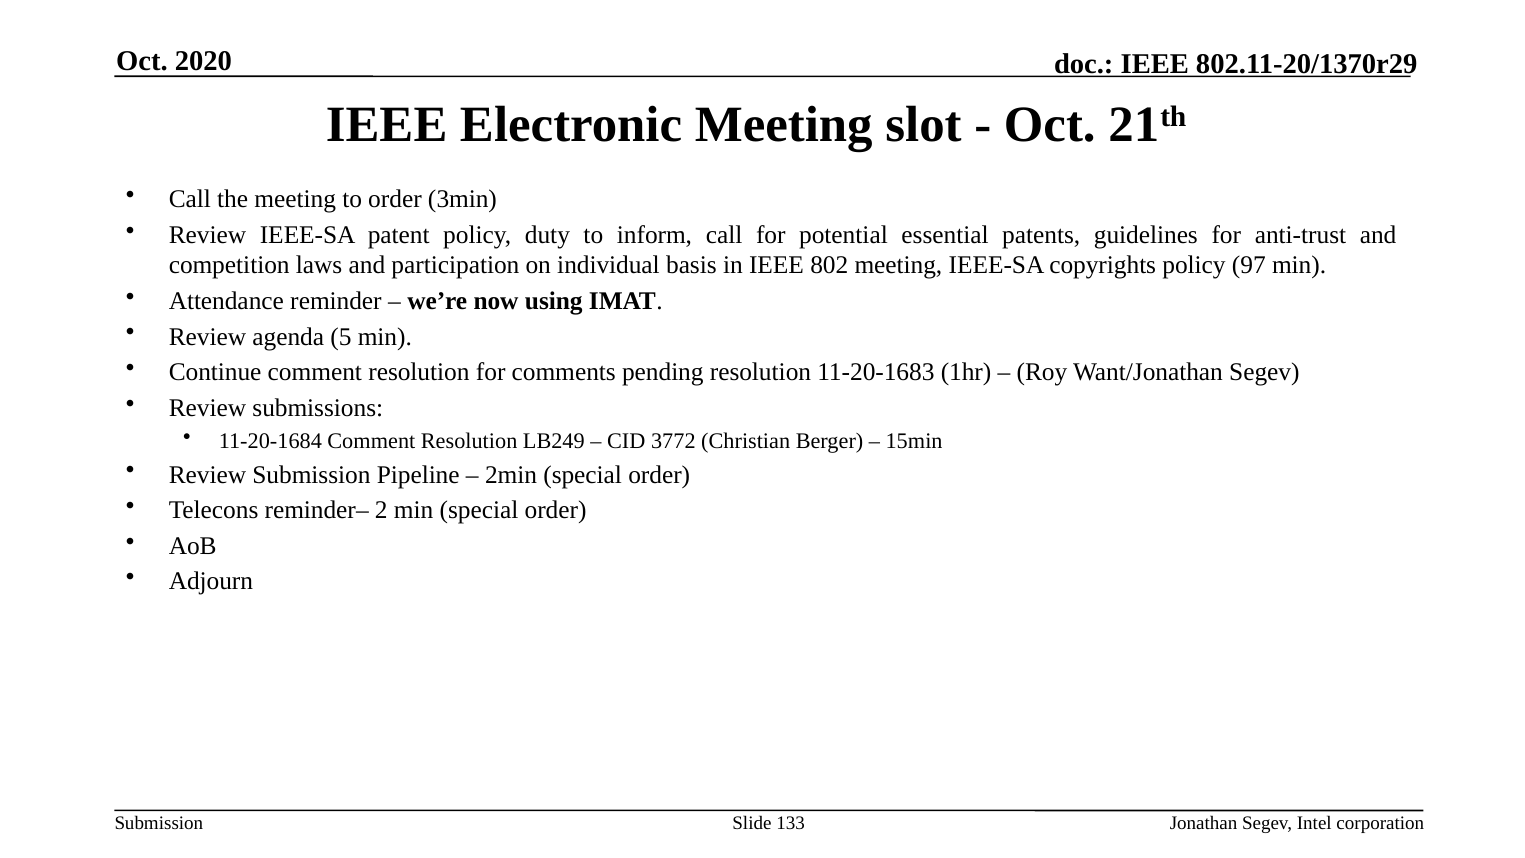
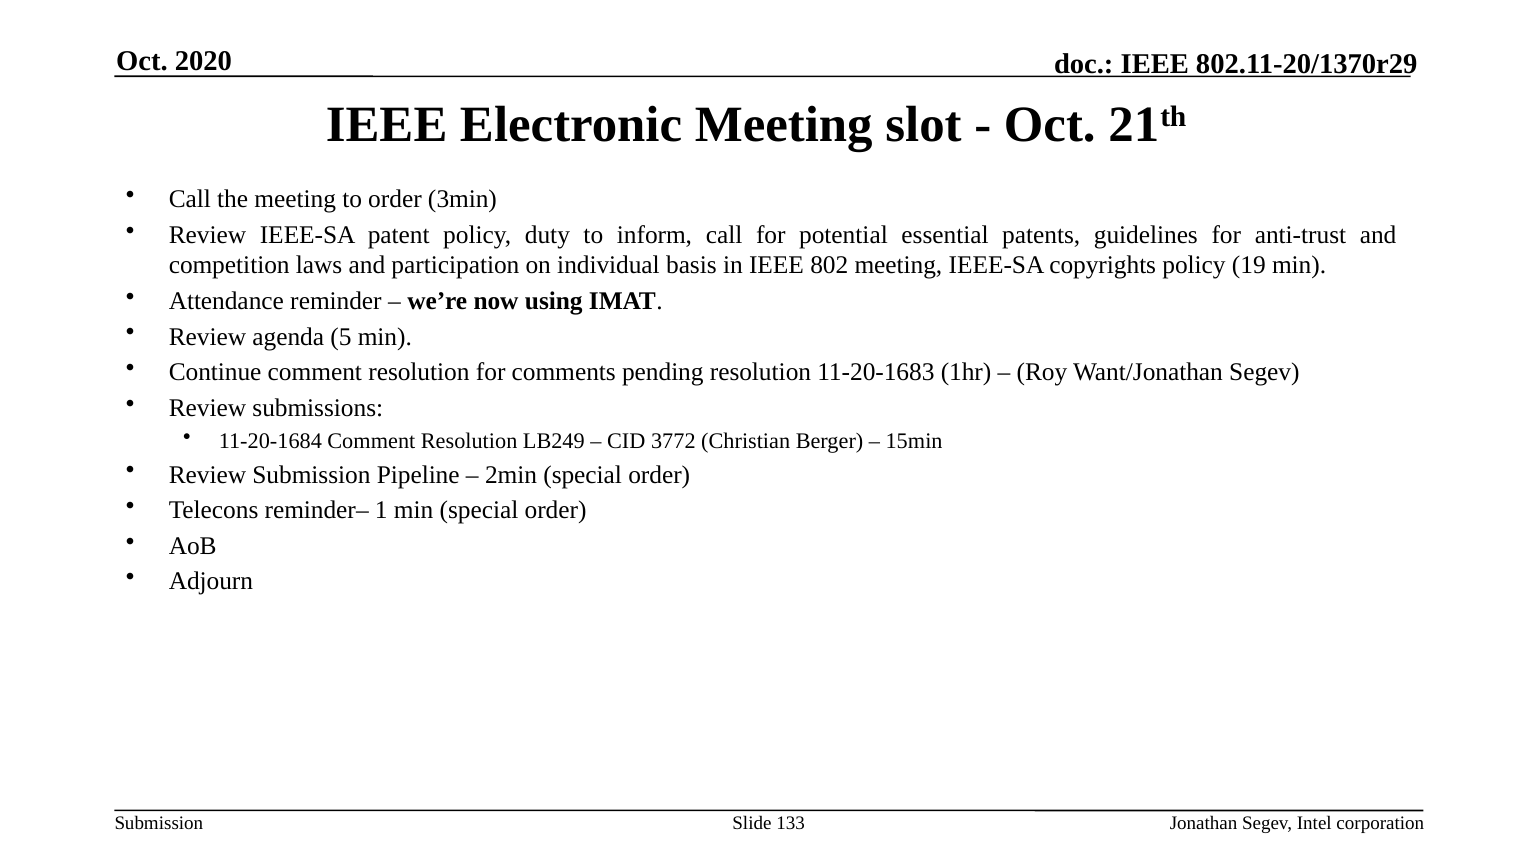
97: 97 -> 19 (1249, 266)
2: 2 -> 1 (381, 510)
